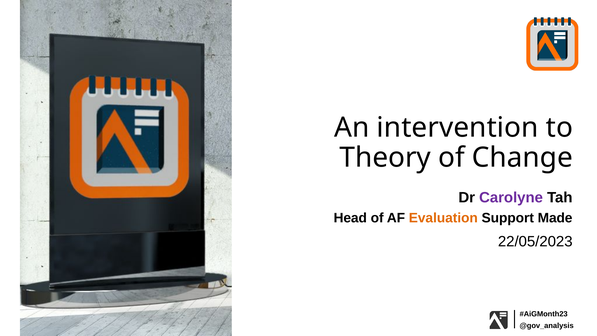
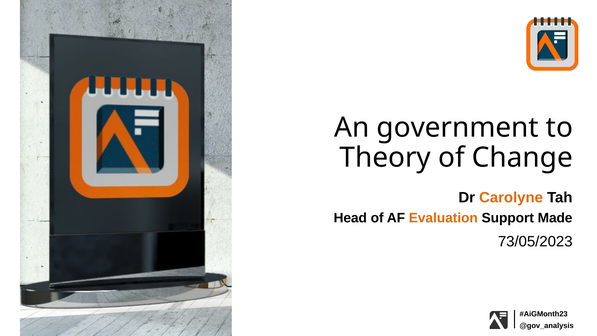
intervention: intervention -> government (458, 127)
Carolyne colour: purple -> orange (511, 198)
22/05/2023: 22/05/2023 -> 73/05/2023 (535, 242)
